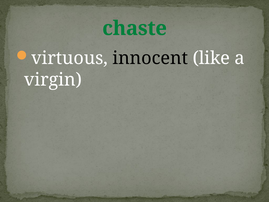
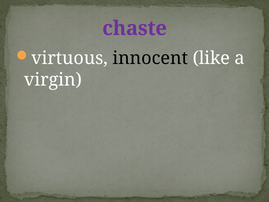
chaste colour: green -> purple (135, 28)
